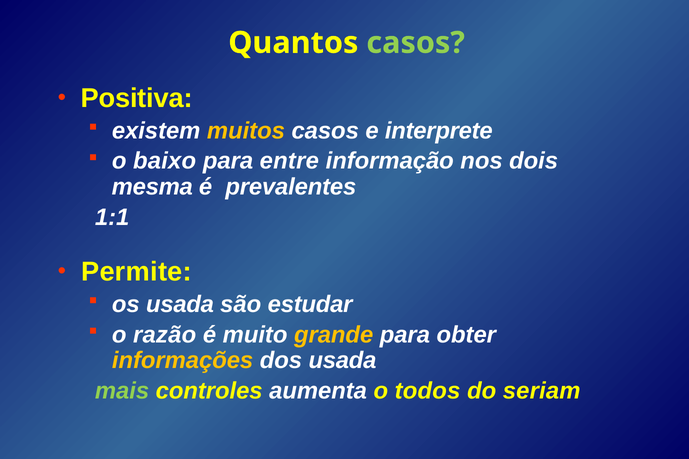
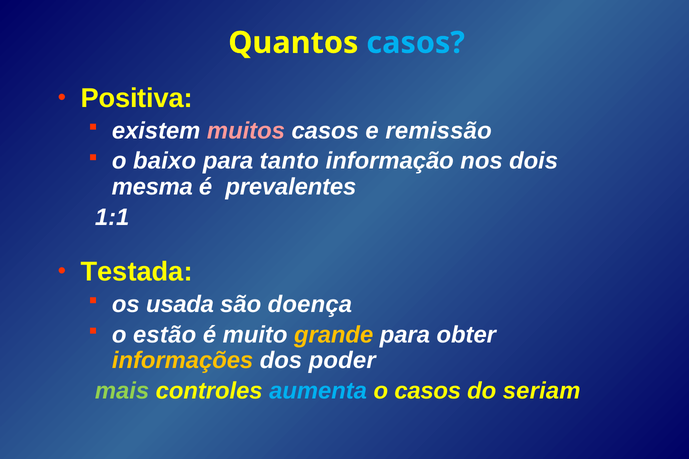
casos colour: light green -> light blue (416, 43)
muitos colour: yellow -> pink (246, 131)
interprete: interprete -> remissão (439, 131)
entre: entre -> tanto (289, 161)
Permite: Permite -> Testada (137, 272)
estudar: estudar -> doença (310, 304)
razão: razão -> estão (165, 335)
dos usada: usada -> poder (342, 361)
aumenta colour: white -> light blue (318, 391)
o todos: todos -> casos (428, 391)
